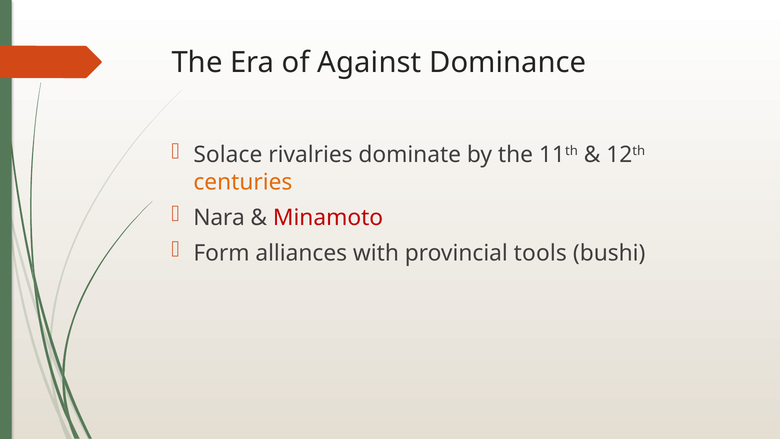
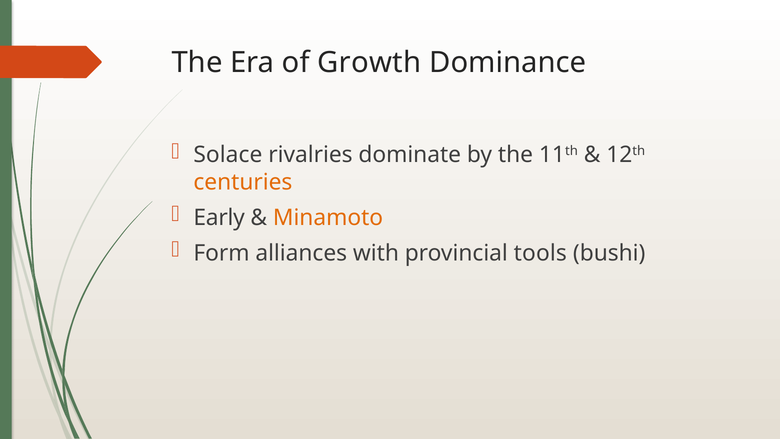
Against: Against -> Growth (369, 62)
Nara: Nara -> Early (219, 217)
Minamoto colour: red -> orange (328, 217)
